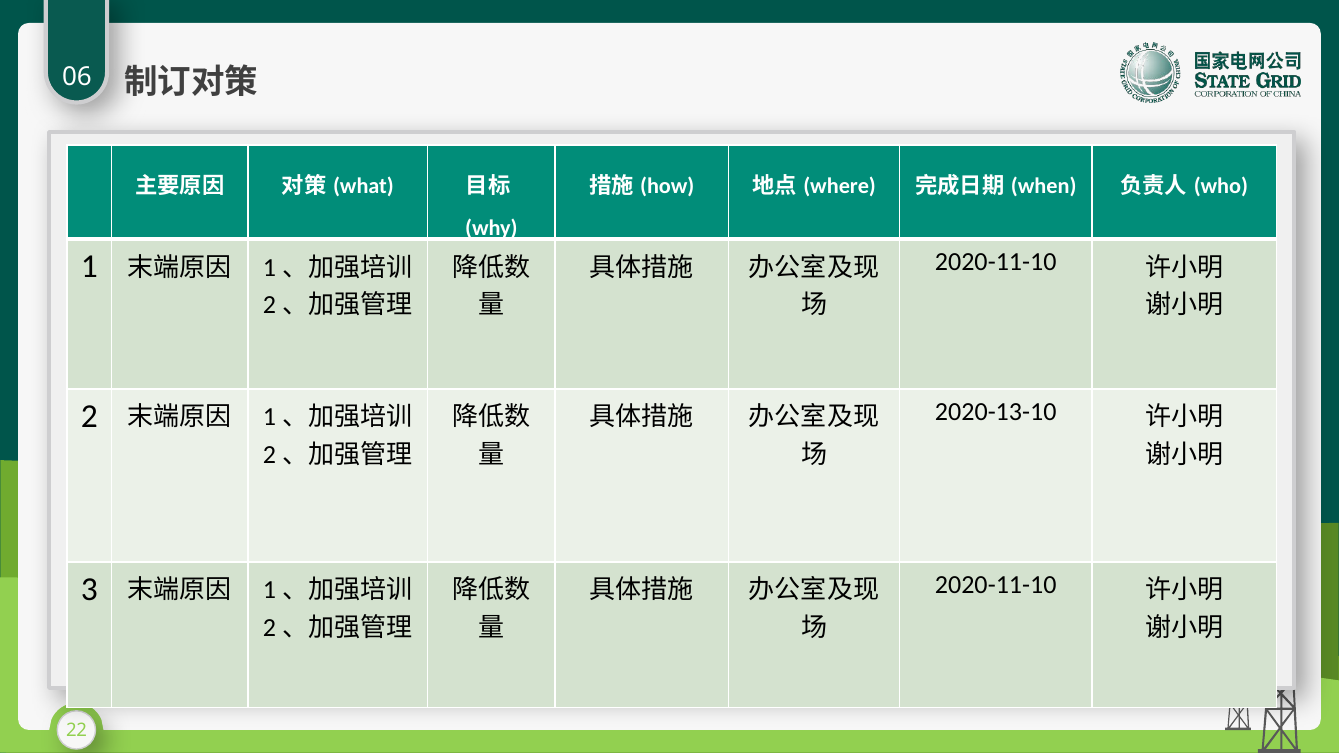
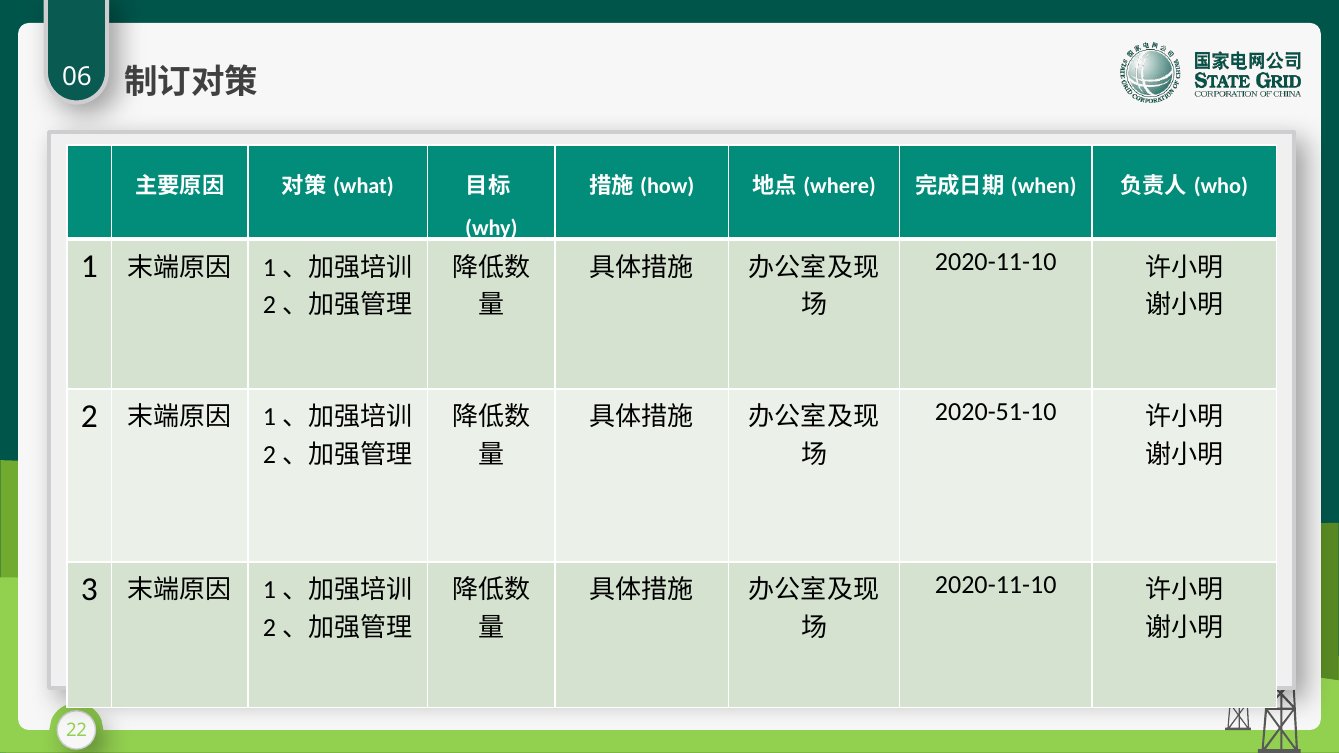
2020-13-10: 2020-13-10 -> 2020-51-10 (996, 412)
